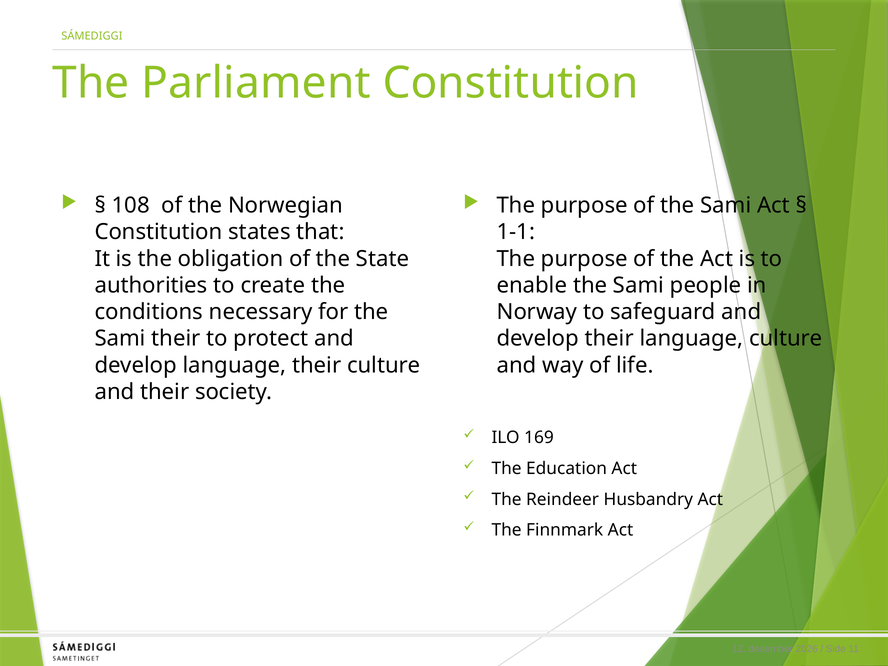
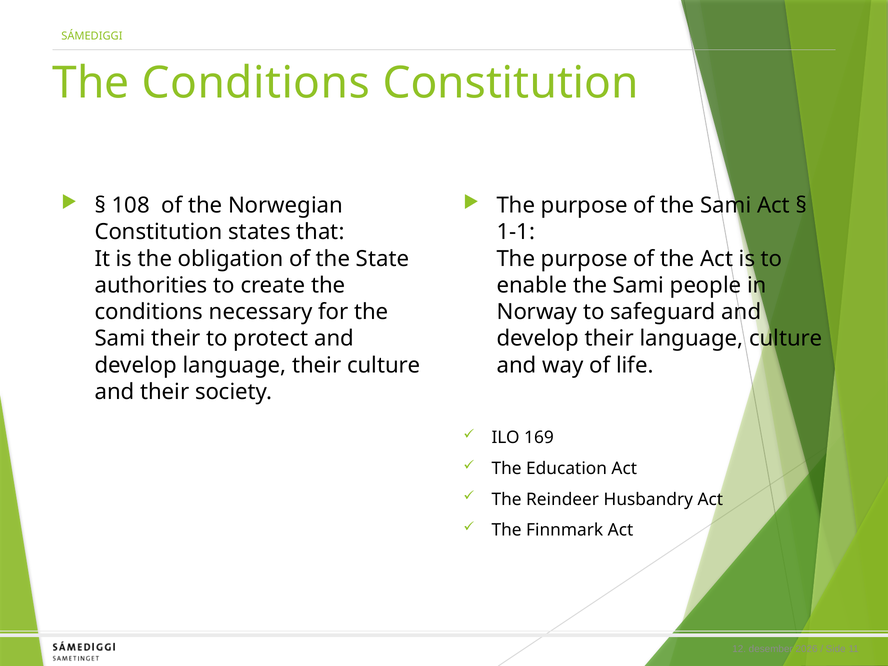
Parliament: Parliament -> Conditions (256, 83)
